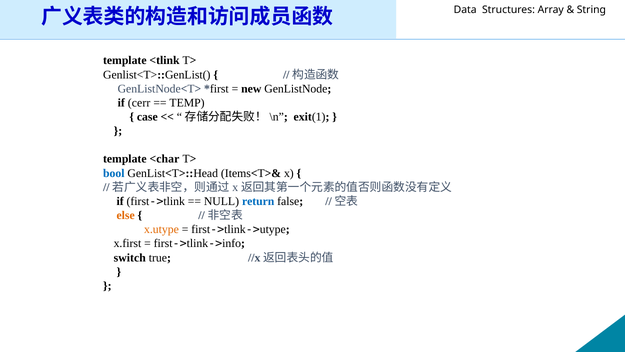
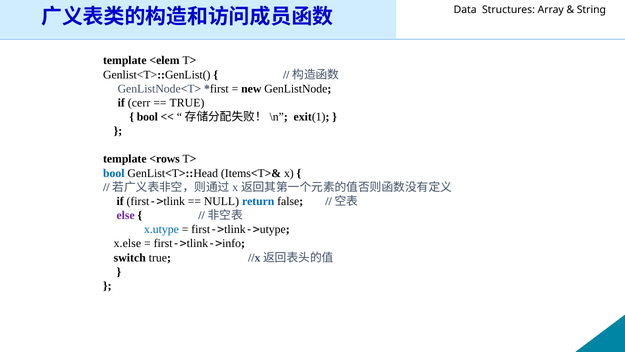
<tlink: <tlink -> <elem (165, 60)
TEMP: TEMP -> TRUE (187, 103)
case: case -> bool (147, 117)
<char: <char -> <rows (165, 159)
else colour: orange -> purple (126, 215)
x.utype colour: orange -> blue (161, 229)
x.first: x.first -> x.else (127, 243)
